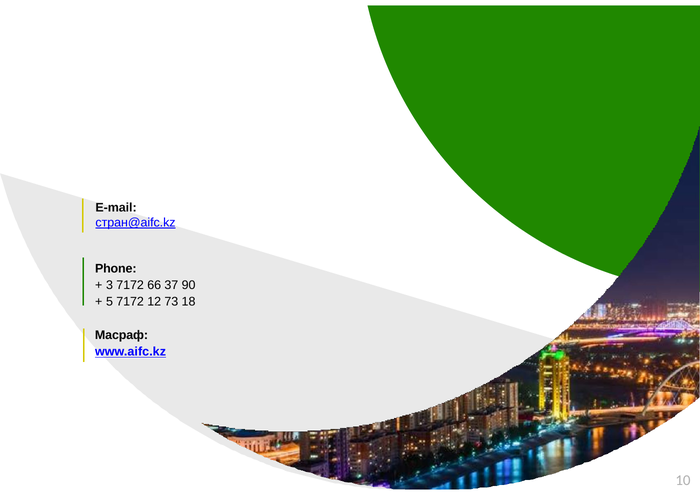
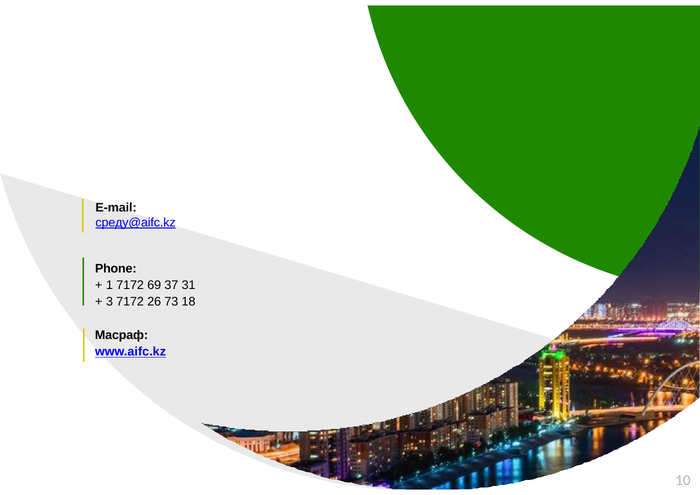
стран@aifc.kz: стран@aifc.kz -> среду@aifc.kz (136, 223)
3: 3 -> 1 (110, 285)
66: 66 -> 69 (154, 285)
90: 90 -> 31 (189, 285)
5: 5 -> 3 (110, 302)
12: 12 -> 26 (154, 302)
